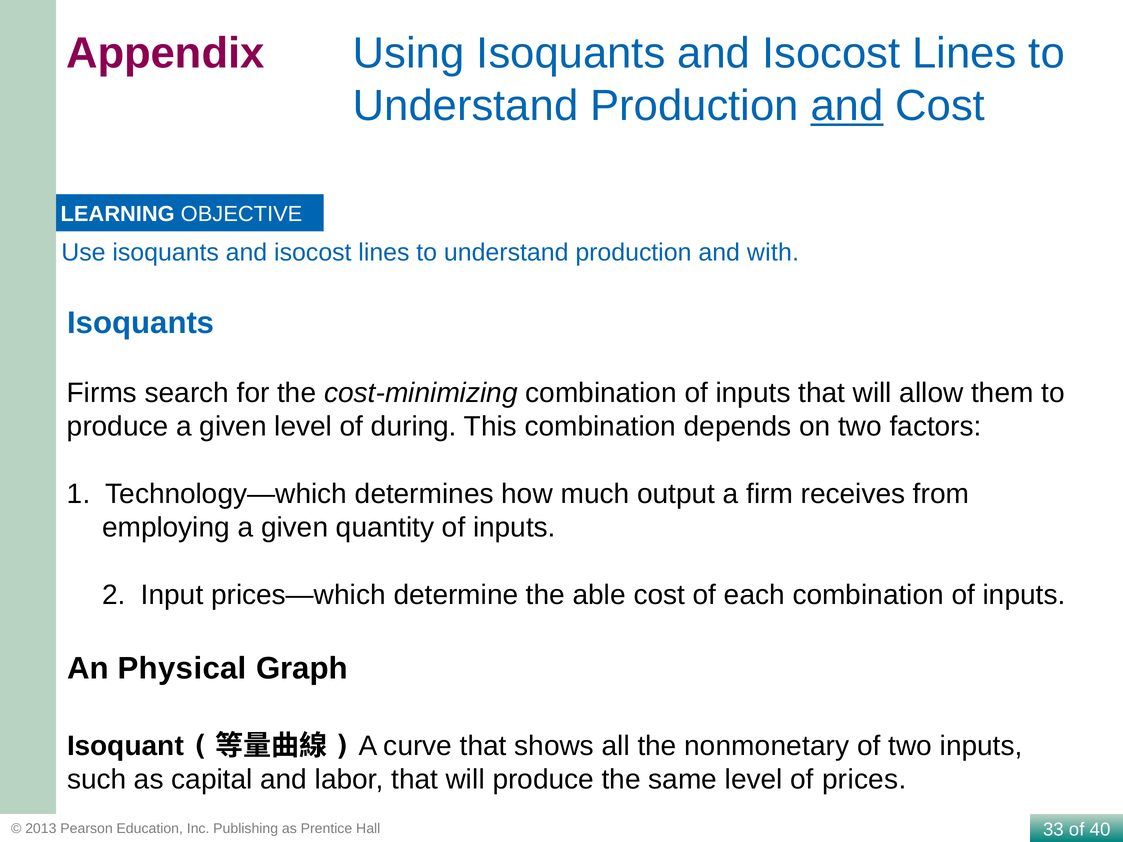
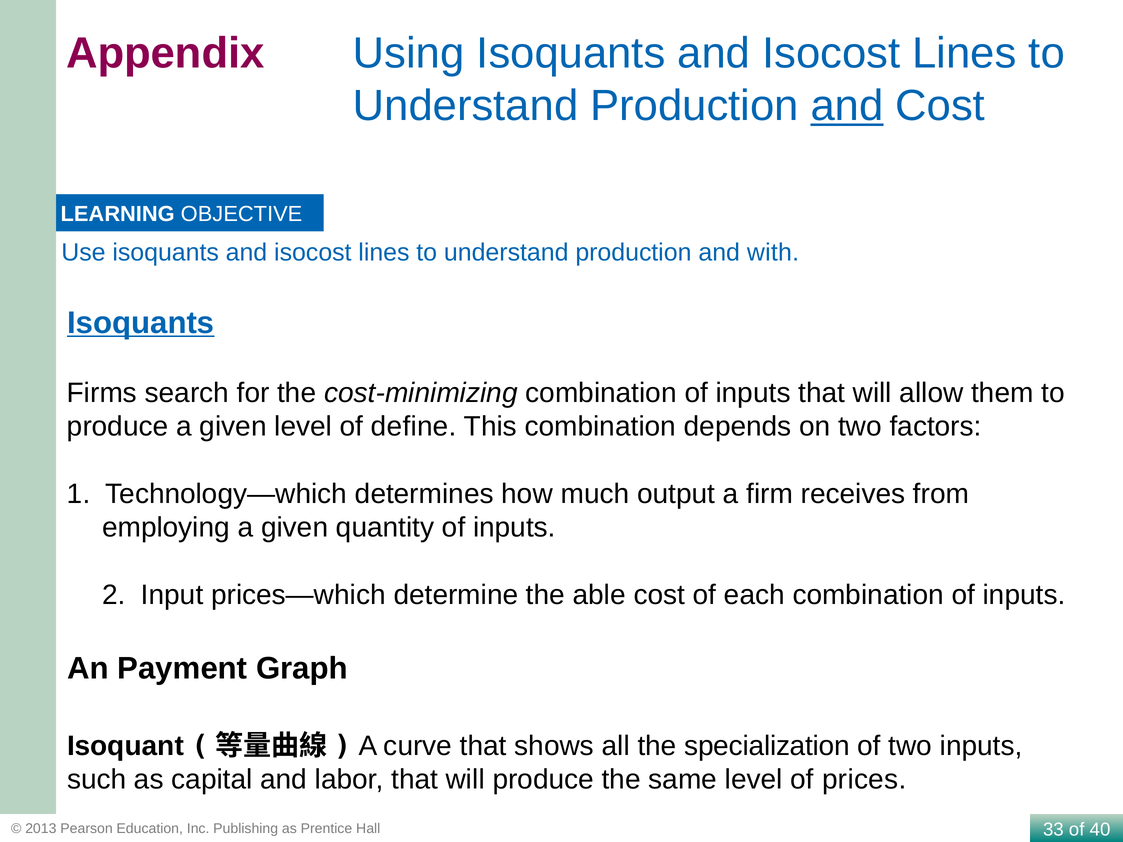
Isoquants underline: none -> present (141, 323)
during: during -> define (414, 427)
Physical: Physical -> Payment (182, 668)
nonmonetary: nonmonetary -> specialization (767, 746)
